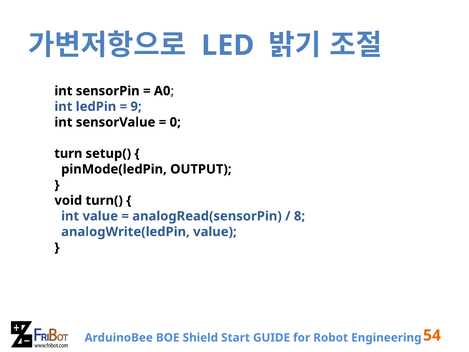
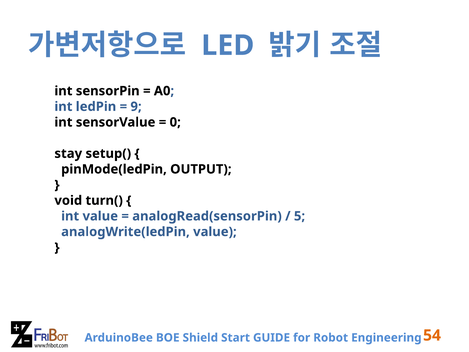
turn: turn -> stay (68, 153)
8: 8 -> 5 (300, 216)
